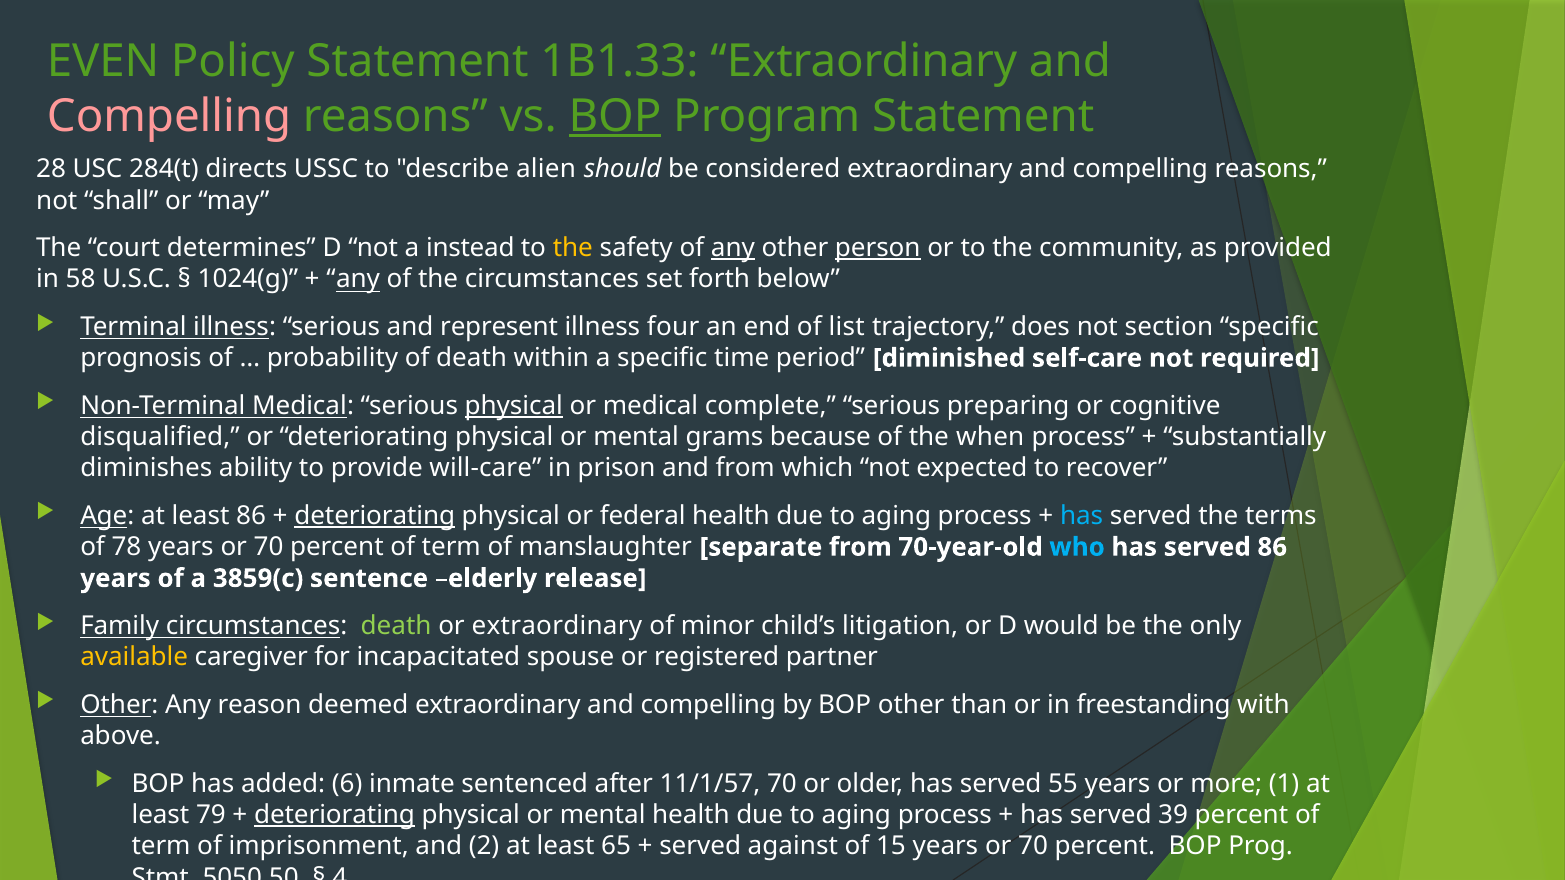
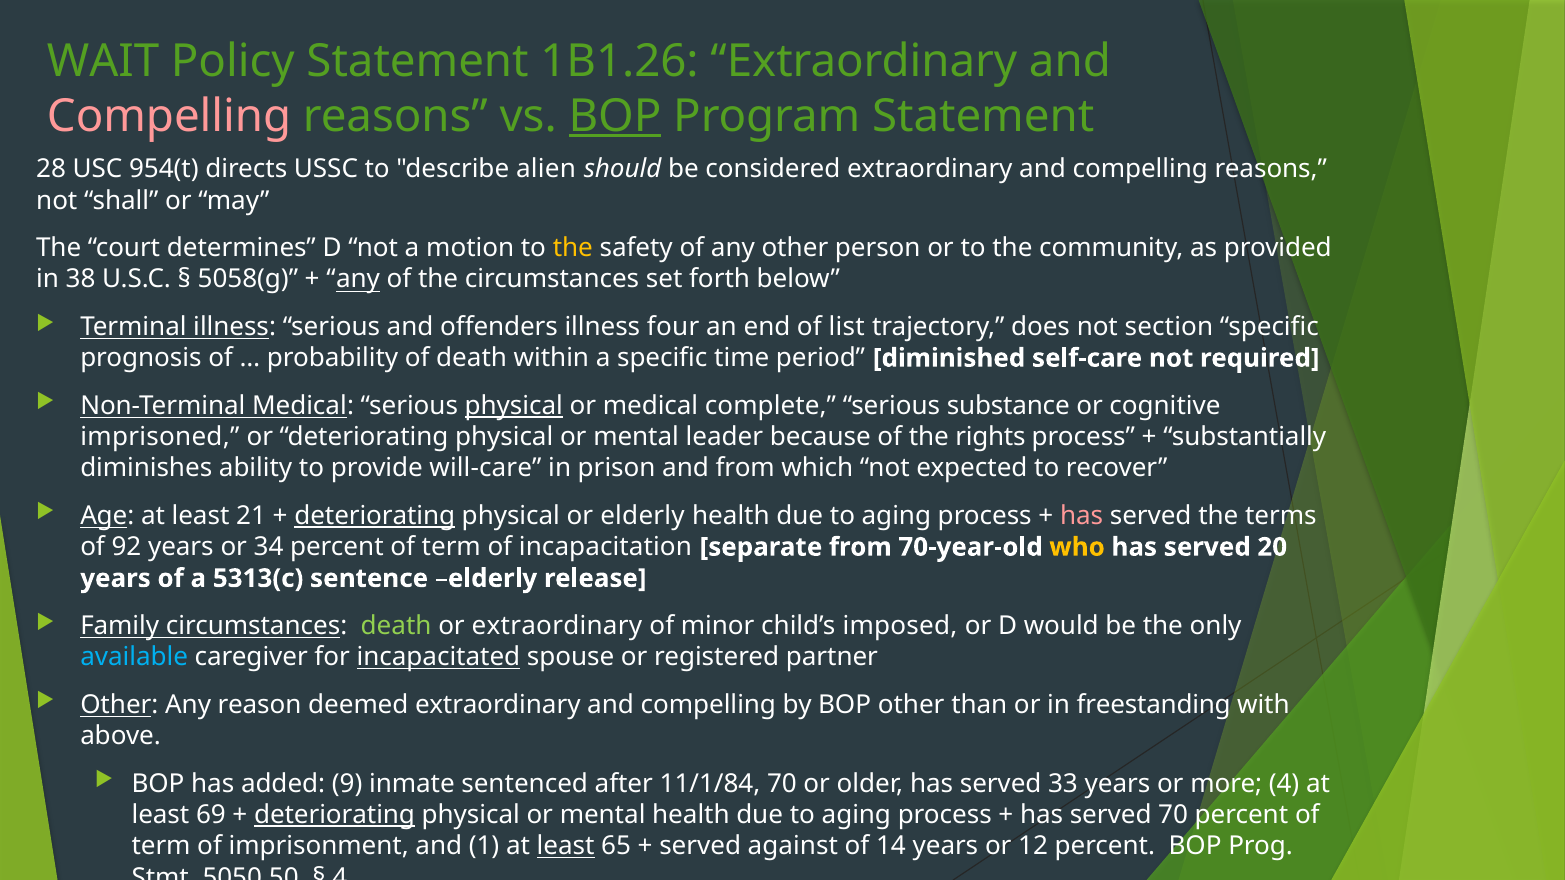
EVEN: EVEN -> WAIT (103, 62)
1B1.33: 1B1.33 -> 1B1.26 (620, 62)
284(t: 284(t -> 954(t (164, 169)
instead: instead -> motion (470, 248)
any underline: present -> none (733, 248)
person underline: present -> none (878, 248)
58: 58 -> 38 (81, 279)
1024(g: 1024(g -> 5058(g (248, 279)
represent: represent -> offenders (499, 327)
preparing: preparing -> substance (1008, 406)
disqualified: disqualified -> imprisoned (160, 437)
grams: grams -> leader (724, 437)
when: when -> rights (991, 437)
least 86: 86 -> 21 (251, 516)
or federal: federal -> elderly (643, 516)
has colour: light blue -> pink (1082, 516)
78: 78 -> 92 (126, 547)
70: 70 -> 34 (269, 547)
manslaughter: manslaughter -> incapacitation (605, 547)
who colour: light blue -> yellow (1077, 547)
served 86: 86 -> 20 (1272, 547)
3859(c: 3859(c -> 5313(c (258, 579)
litigation: litigation -> imposed (900, 626)
available colour: yellow -> light blue (134, 657)
incapacitated underline: none -> present (438, 657)
6: 6 -> 9 (347, 784)
11/1/57: 11/1/57 -> 11/1/84 (710, 784)
55: 55 -> 33 (1063, 784)
more 1: 1 -> 4 (1284, 784)
79: 79 -> 69 (211, 815)
served 39: 39 -> 70 (1173, 815)
2: 2 -> 1 (484, 847)
least underline: none -> present (566, 847)
15: 15 -> 14 (891, 847)
70: 70 -> 12 (1033, 847)
